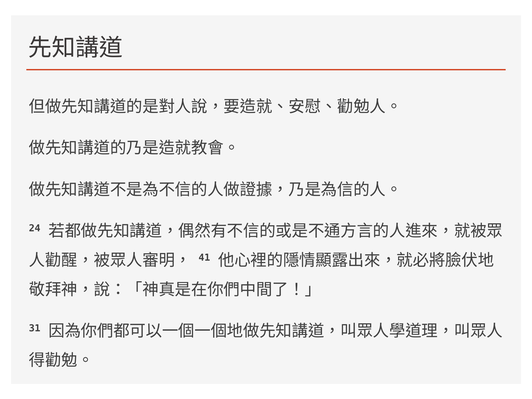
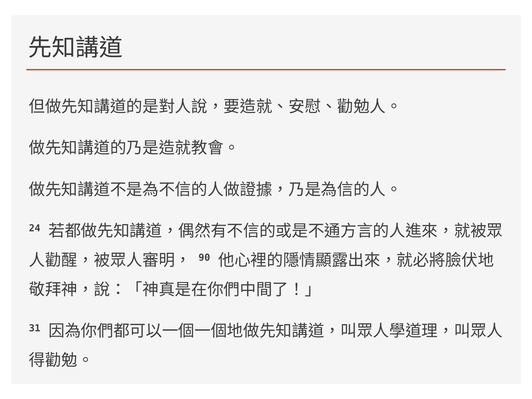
41: 41 -> 90 (204, 258)
